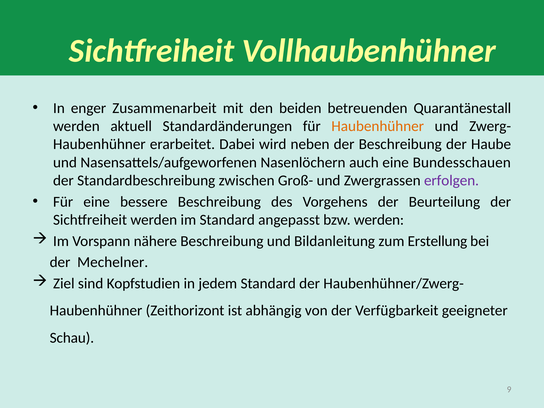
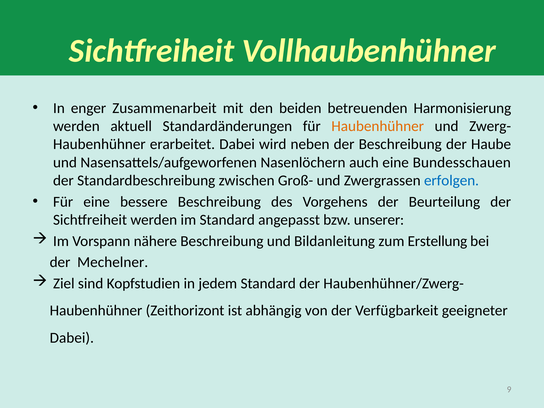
Quarantänestall: Quarantänestall -> Harmonisierung (462, 108)
erfolgen colour: purple -> blue (451, 181)
bzw werden: werden -> unserer (379, 220)
Schau: Schau -> Dabei (72, 338)
